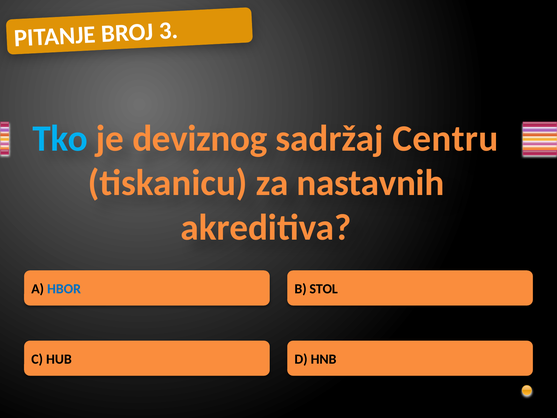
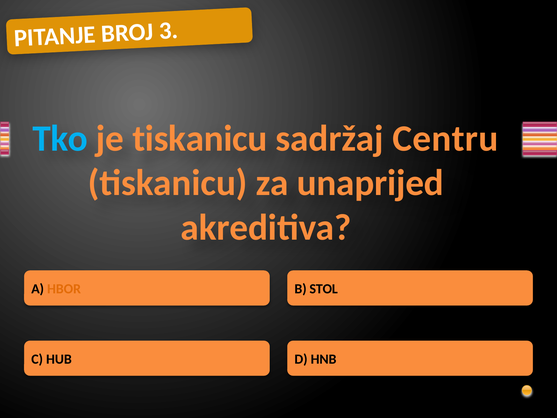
je deviznog: deviznog -> tiskanicu (200, 138)
nastavnih: nastavnih -> unaprijed (370, 183)
HBOR colour: blue -> orange (64, 289)
